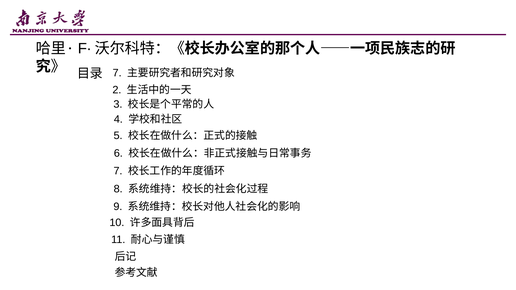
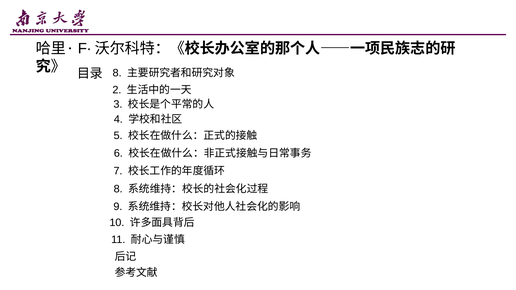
7: 7 -> 8 (117, 73)
